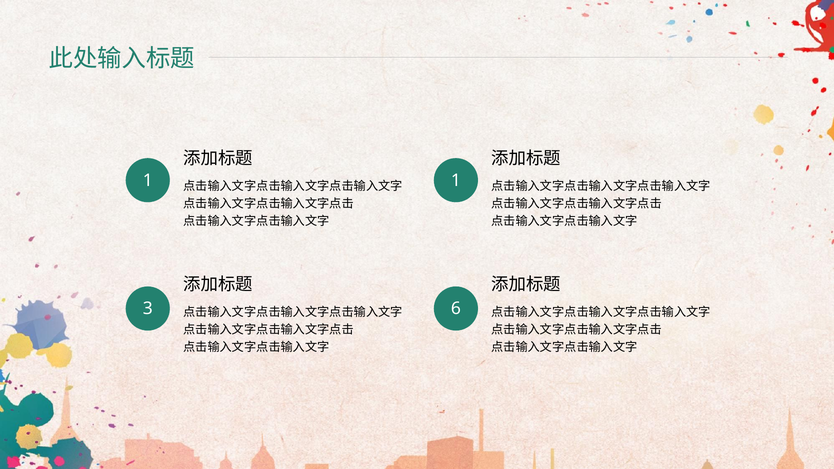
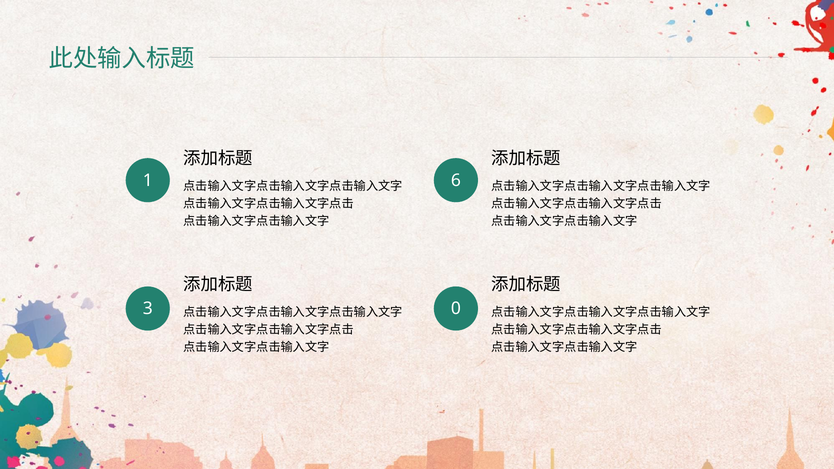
1 1: 1 -> 6 (456, 180)
6: 6 -> 0 (456, 309)
